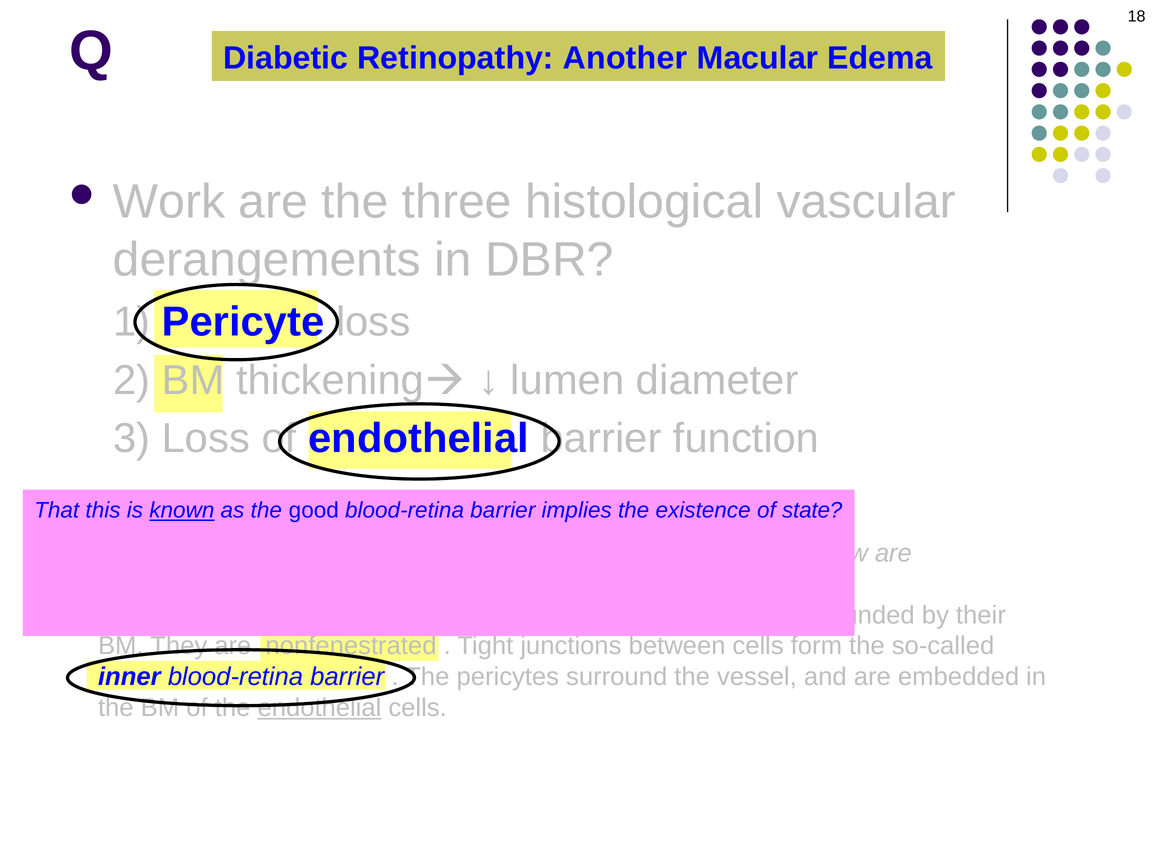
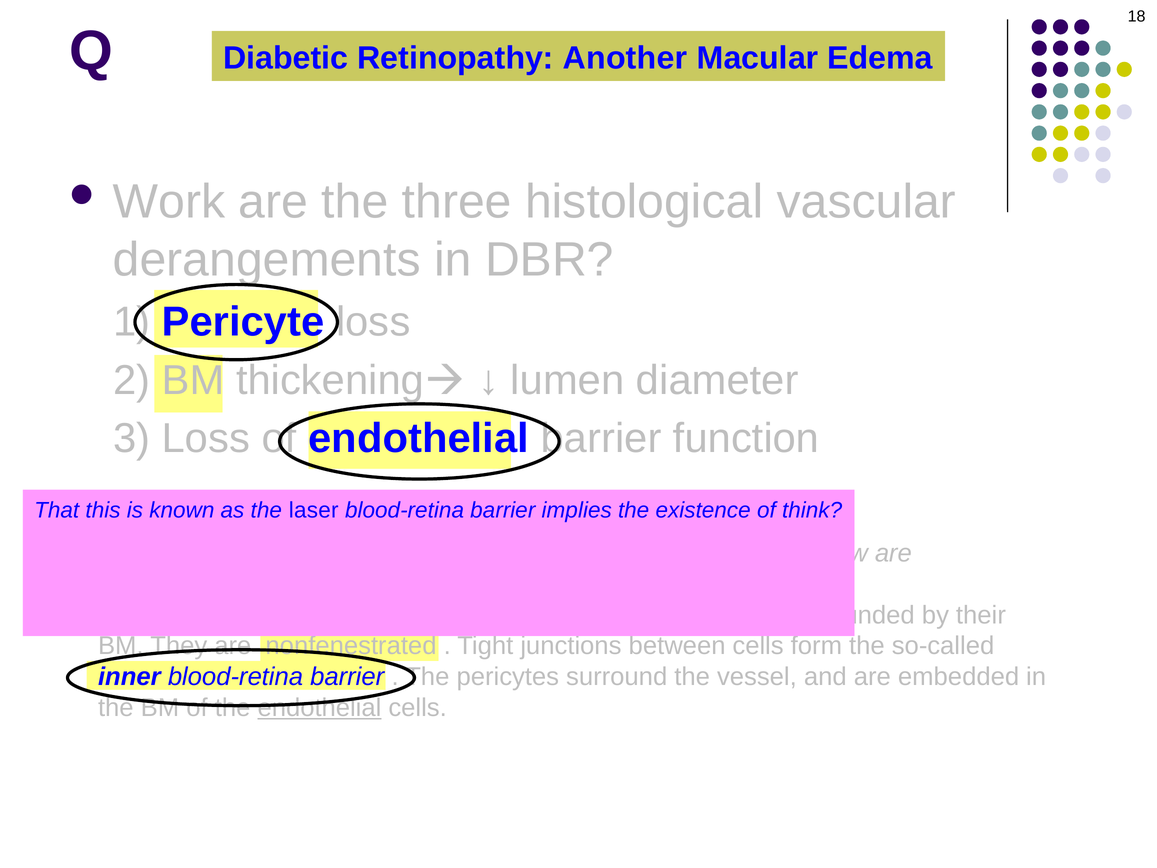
known underline: present -> none (182, 510)
good: good -> laser (314, 510)
state: state -> think (812, 510)
